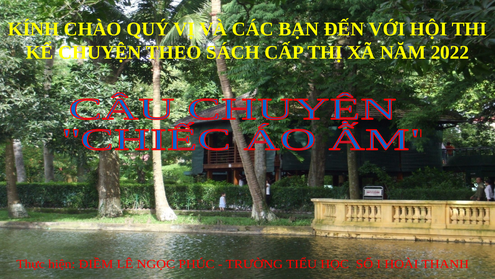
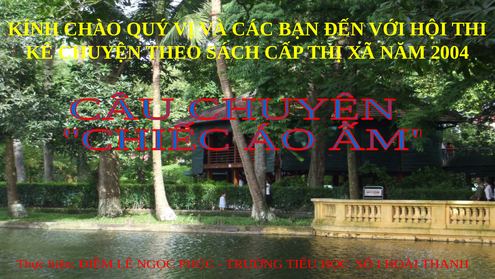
2022: 2022 -> 2004 (450, 52)
